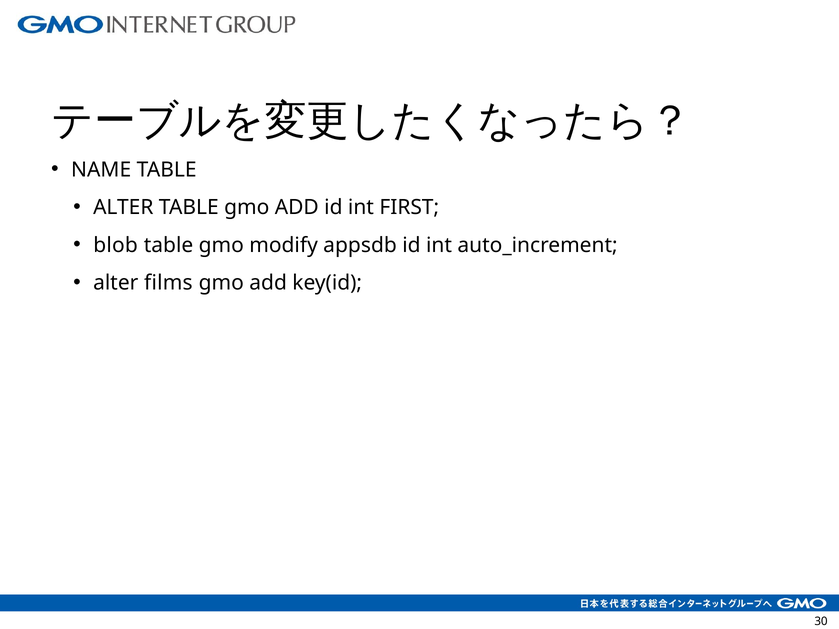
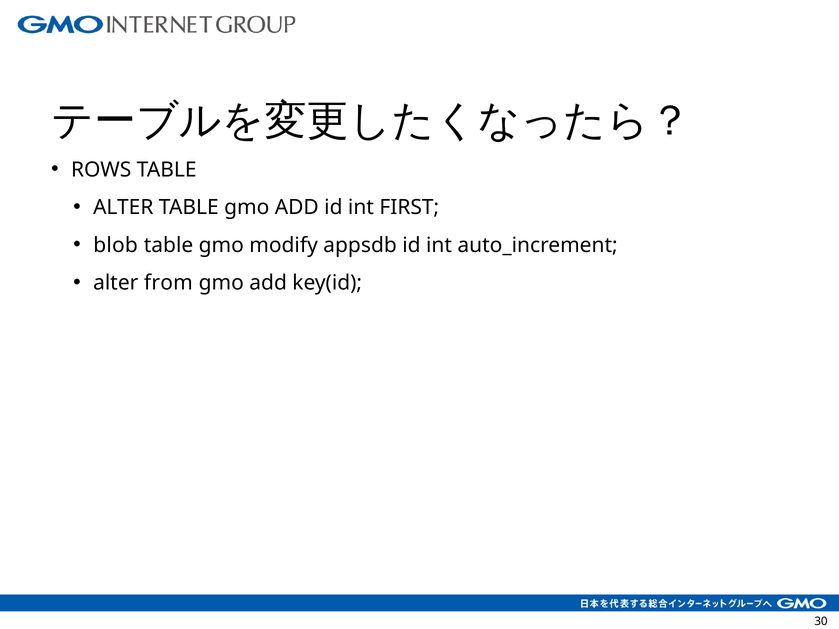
NAME: NAME -> ROWS (101, 170)
films: films -> from (168, 283)
